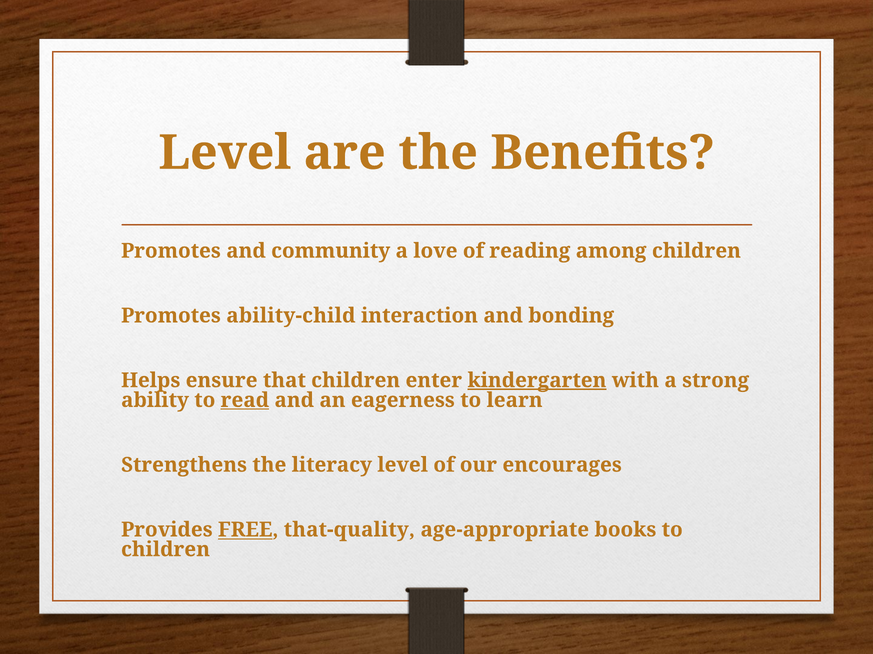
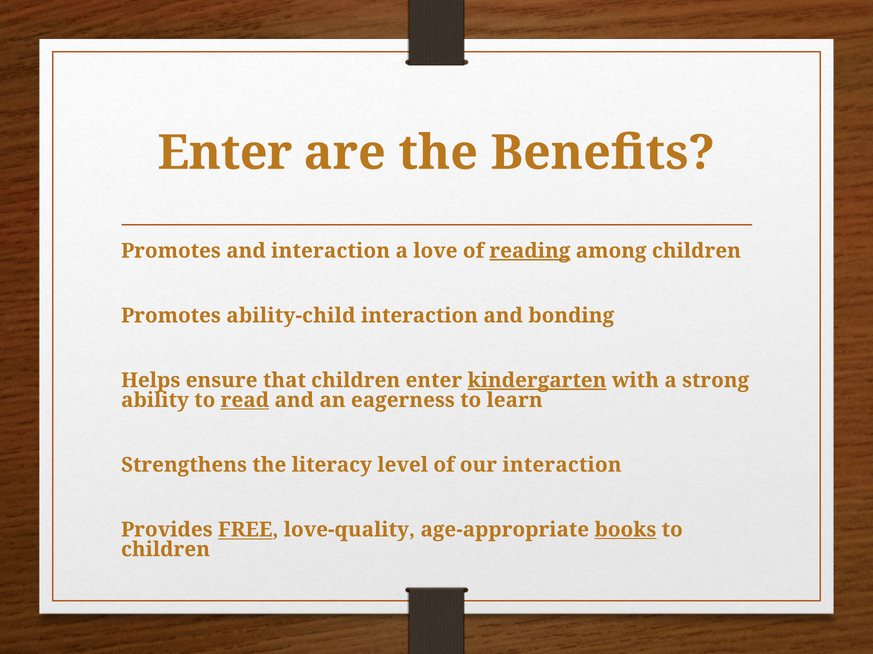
Level: Level -> Enter (225, 153)
and community: community -> interaction (331, 251)
reading underline: none -> present (530, 251)
our encourages: encourages -> interaction (562, 465)
that-quality: that-quality -> love-quality (349, 530)
books underline: none -> present (625, 530)
